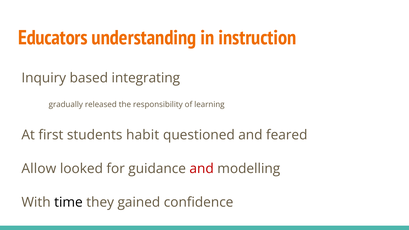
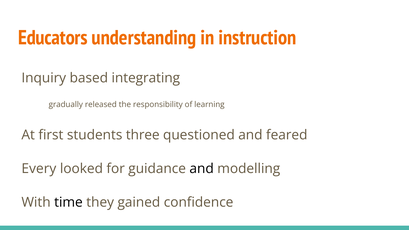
habit: habit -> three (143, 135)
Allow: Allow -> Every (39, 169)
and colour: red -> black (202, 169)
